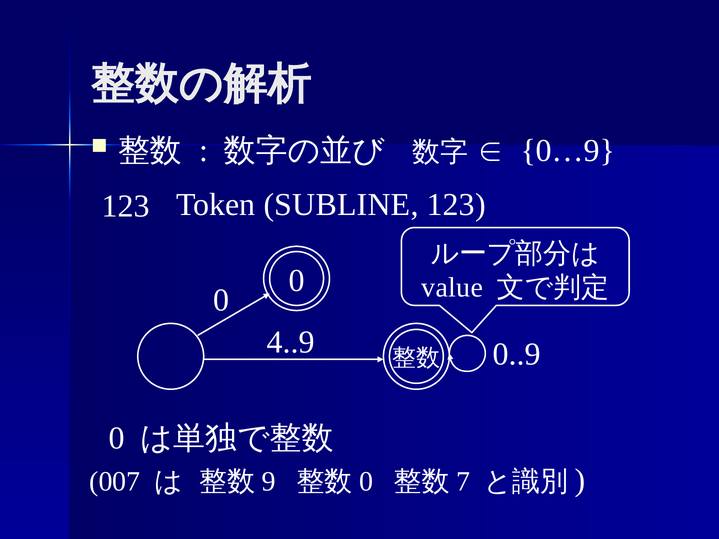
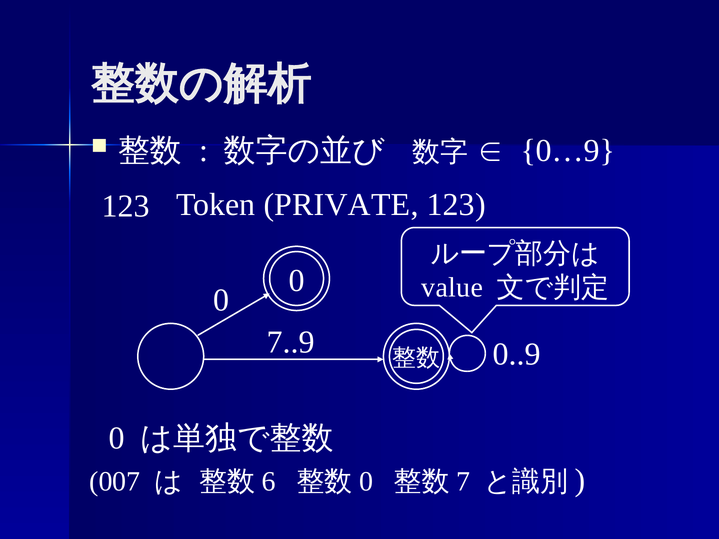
SUBLINE: SUBLINE -> PRIVATE (341, 205)
4..9: 4..9 -> 7..9 (291, 342)
9: 9 -> 6 (269, 482)
